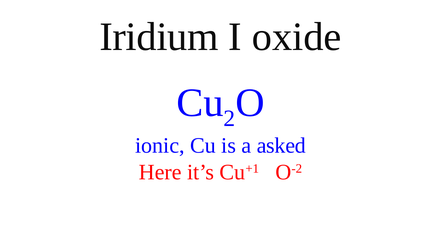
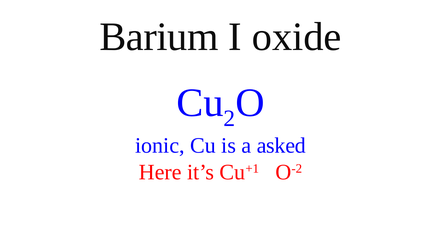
Iridium: Iridium -> Barium (159, 37)
